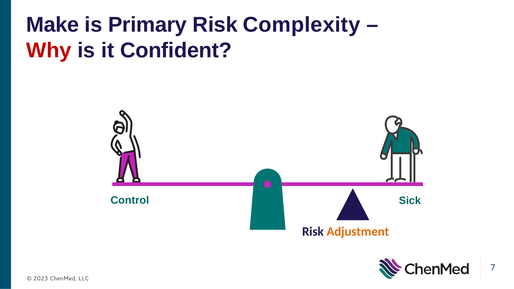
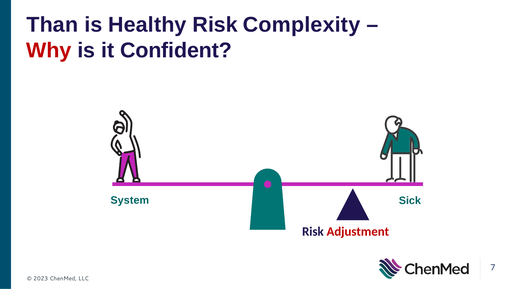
Make: Make -> Than (52, 25)
Primary: Primary -> Healthy (147, 25)
Control: Control -> System (130, 201)
Adjustment colour: orange -> red (358, 232)
